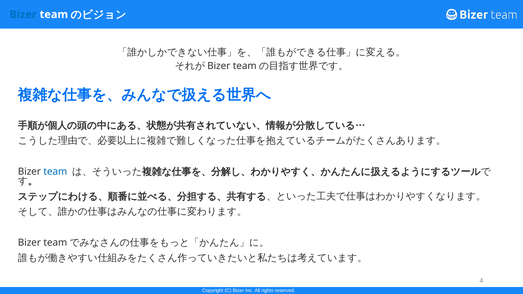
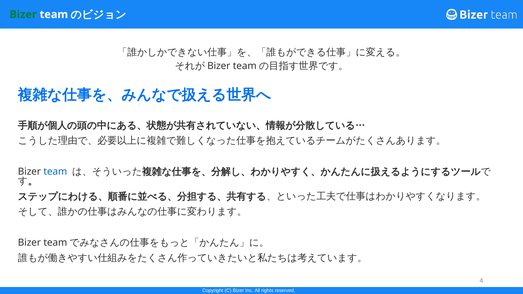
Bizer colour: blue -> green (23, 14)
